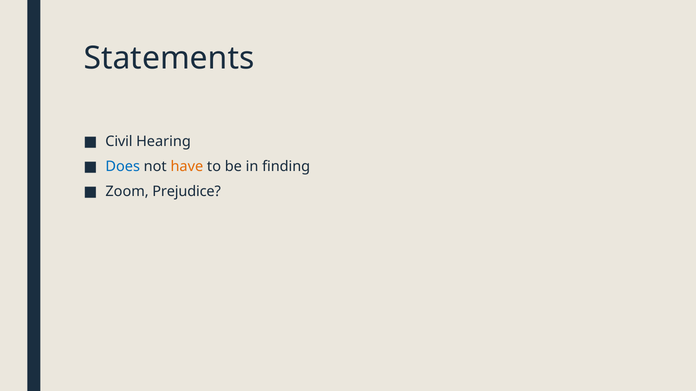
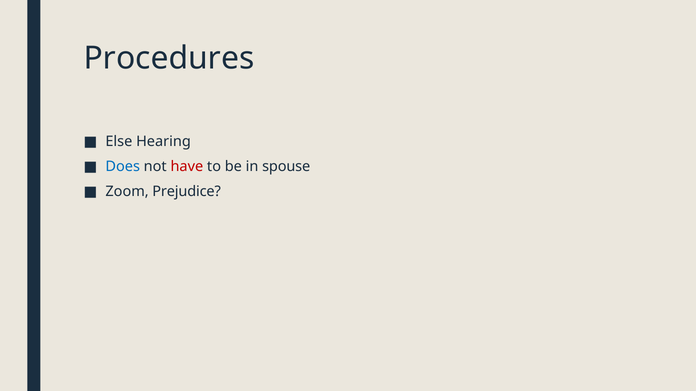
Statements: Statements -> Procedures (169, 58)
Civil: Civil -> Else (119, 141)
have colour: orange -> red (187, 166)
finding: finding -> spouse (286, 166)
